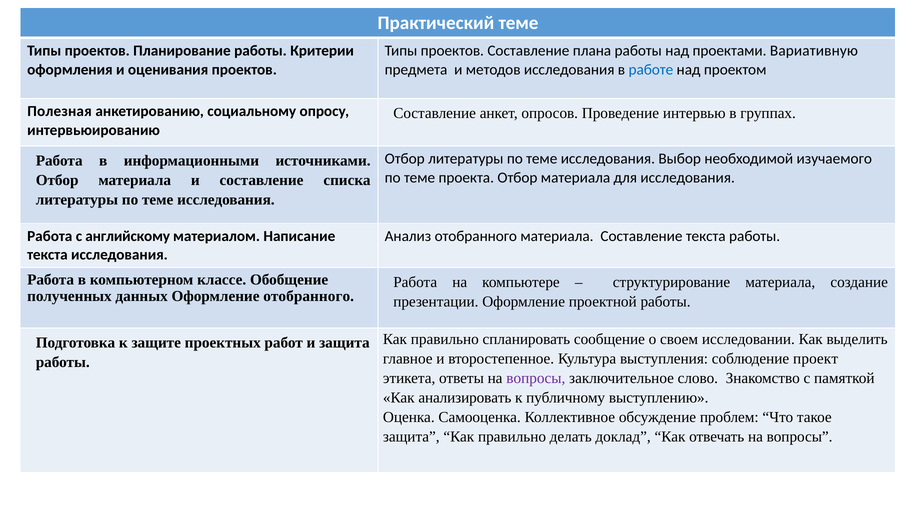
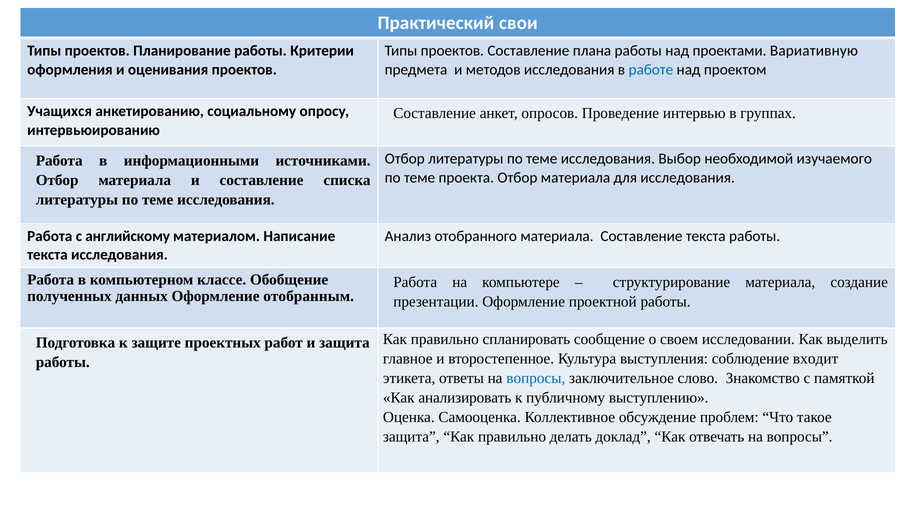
Практический теме: теме -> свои (518, 23)
Полезная: Полезная -> Учащихся (60, 111)
Оформление отобранного: отобранного -> отобранным (309, 296)
проект: проект -> входит (816, 358)
вопросы colour: purple -> blue (536, 378)
